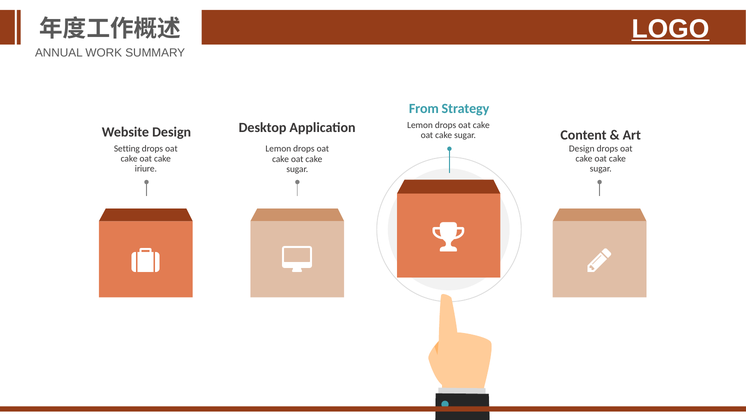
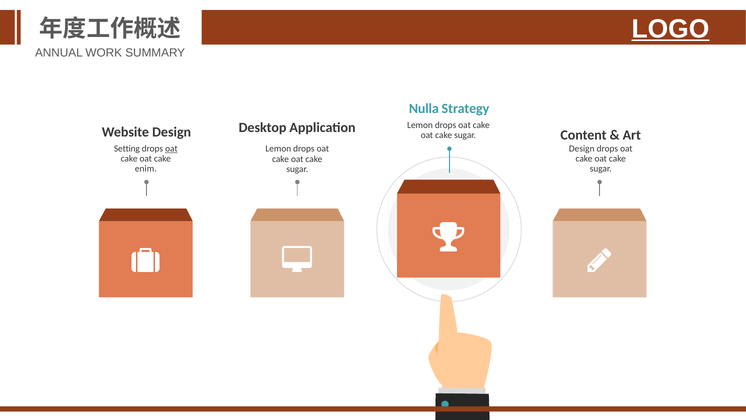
From: From -> Nulla (424, 108)
oat underline: none -> present (171, 149)
iriure: iriure -> enim (146, 169)
